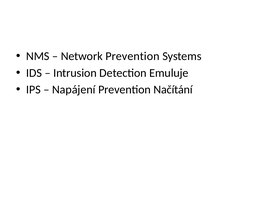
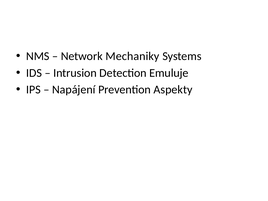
Network Prevention: Prevention -> Mechaniky (132, 56)
Načítání: Načítání -> Aspekty (173, 90)
